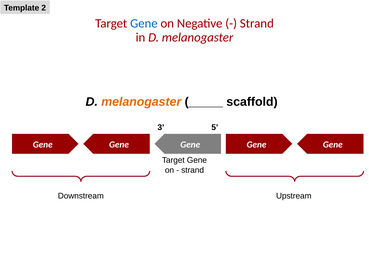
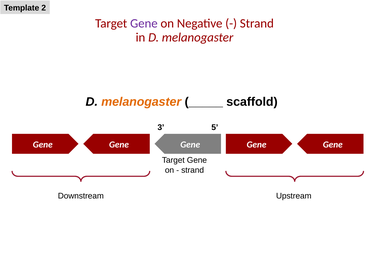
Gene colour: blue -> purple (144, 23)
